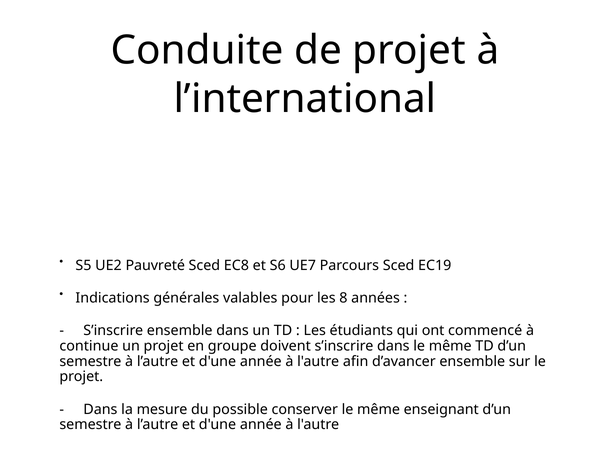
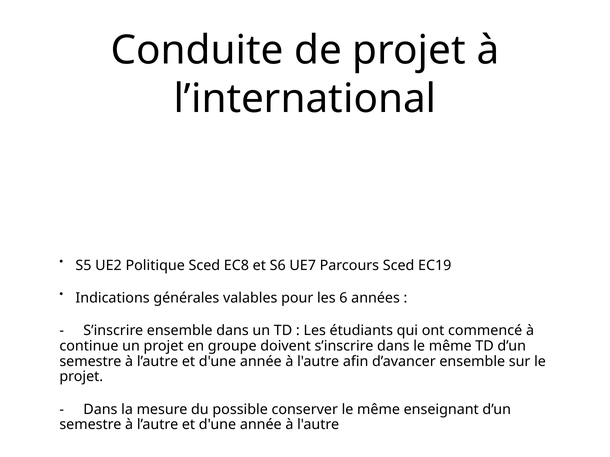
Pauvreté: Pauvreté -> Politique (155, 266)
8: 8 -> 6 (343, 298)
